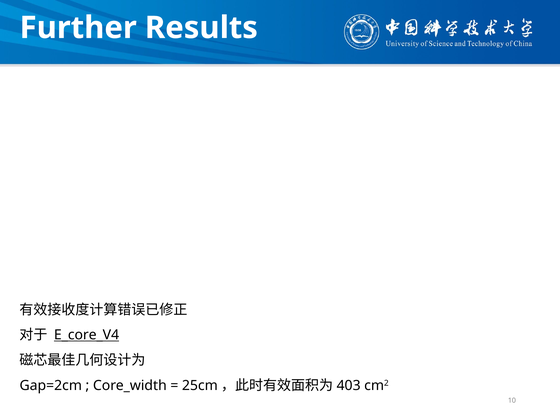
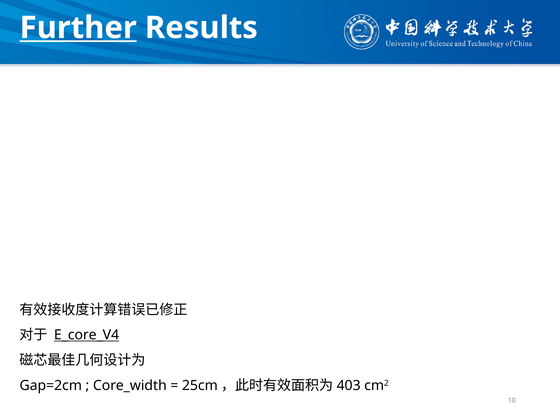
Further underline: none -> present (78, 28)
